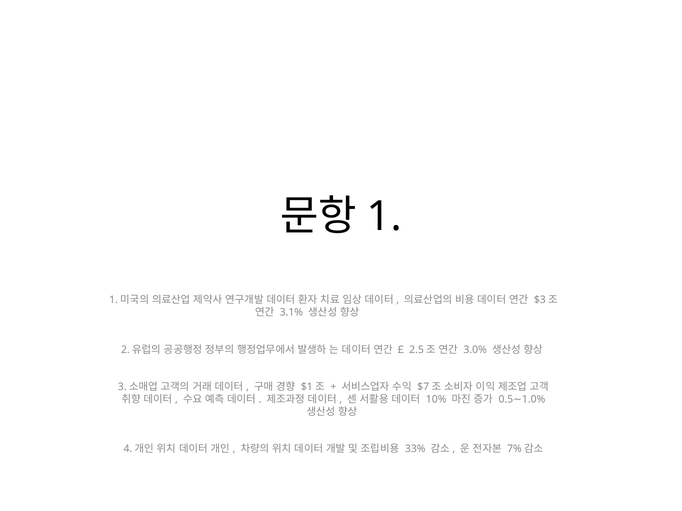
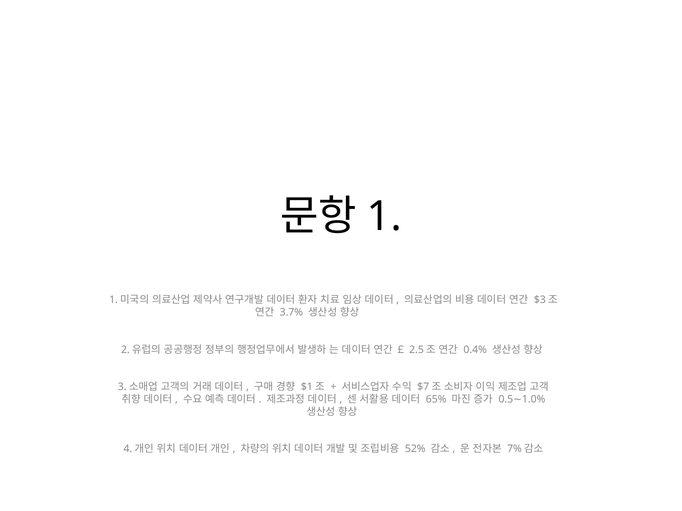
3.1%: 3.1% -> 3.7% (291, 313)
3.0%: 3.0% -> 0.4% (475, 350)
10%: 10% -> 65% (436, 400)
33%: 33% -> 52% (415, 449)
